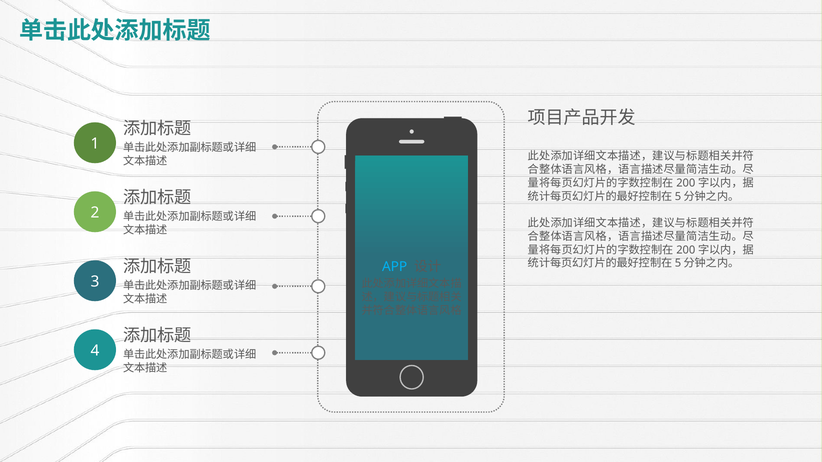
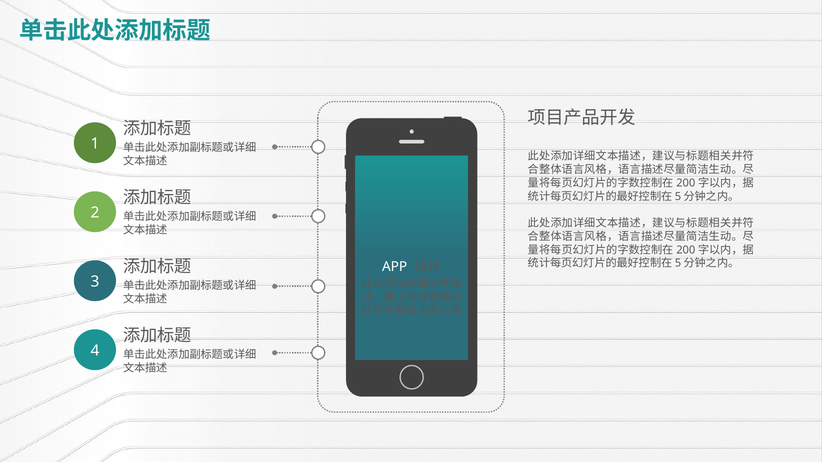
APP colour: light blue -> white (395, 267)
